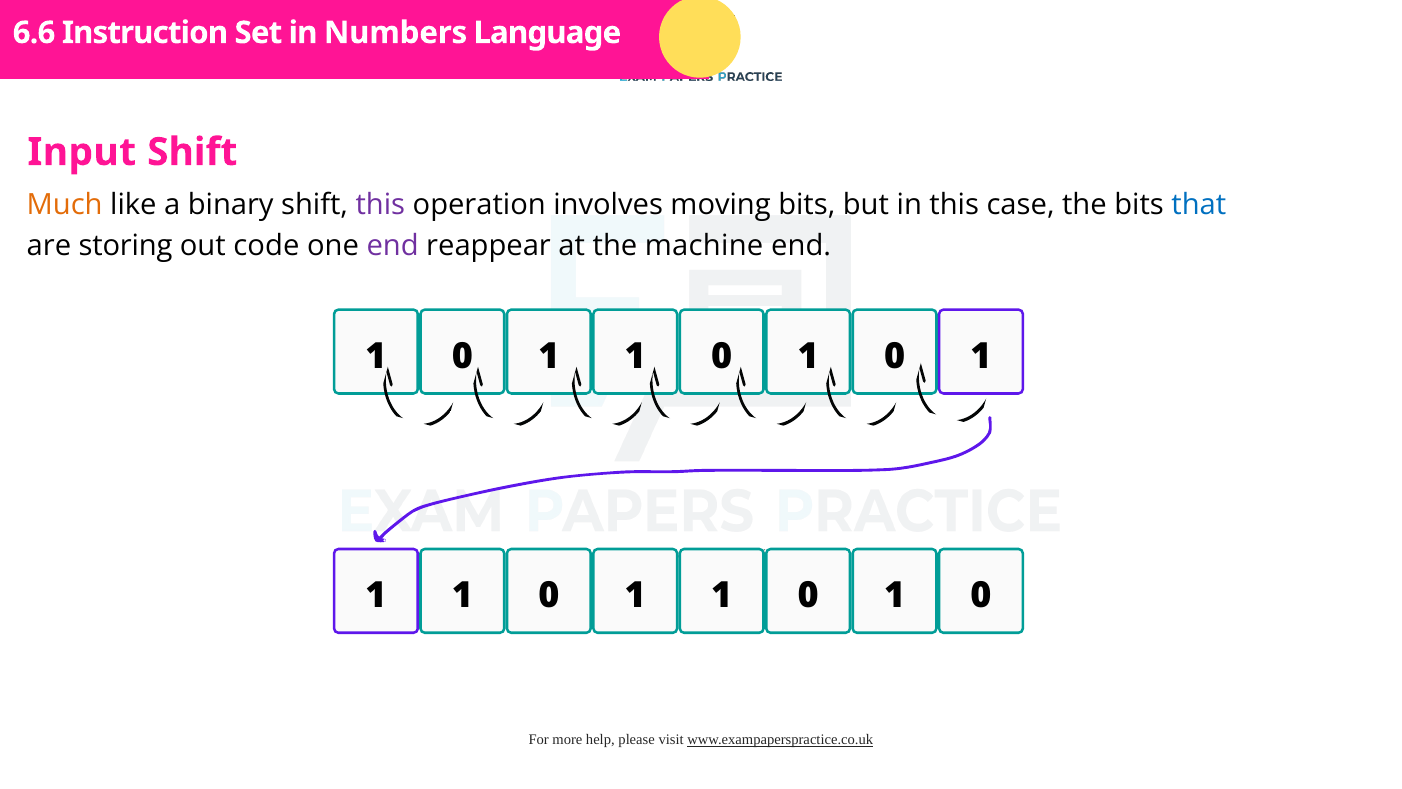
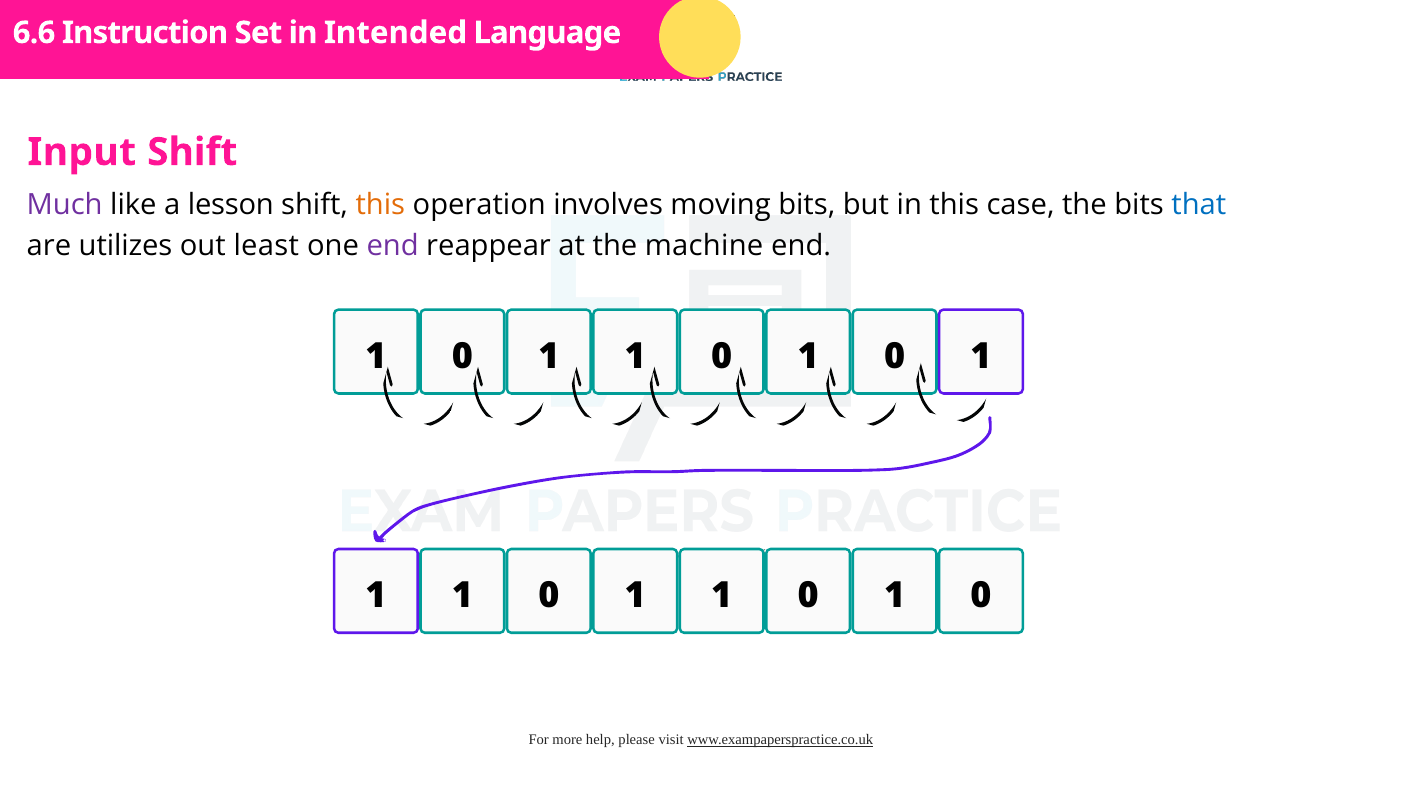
Numbers: Numbers -> Intended (395, 33)
Much colour: orange -> purple (65, 205)
binary: binary -> lesson (231, 205)
this colour: purple -> orange (380, 205)
storing: storing -> utilizes (126, 246)
code: code -> least (266, 246)
